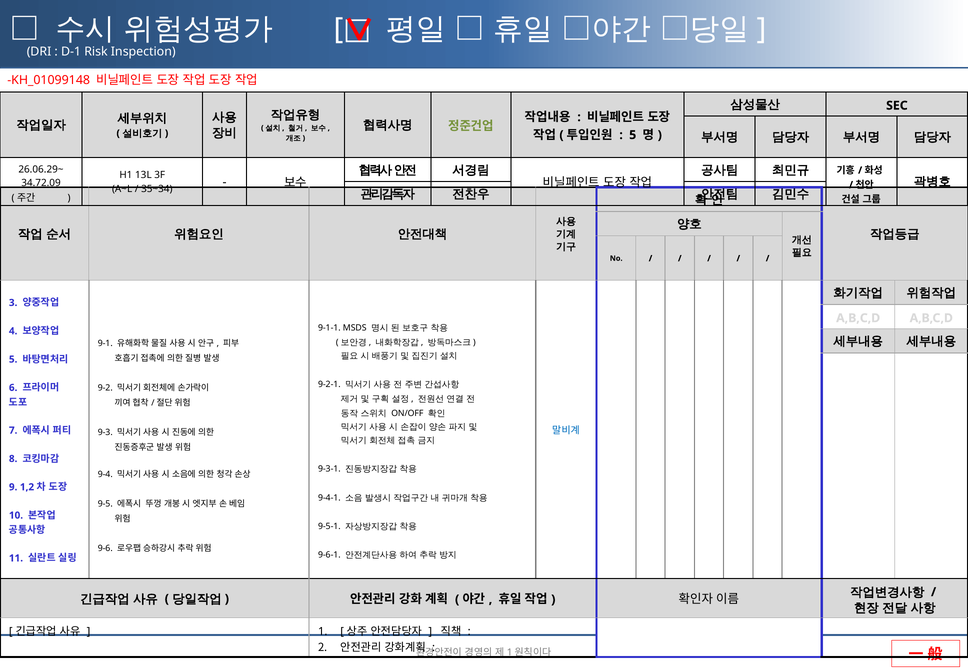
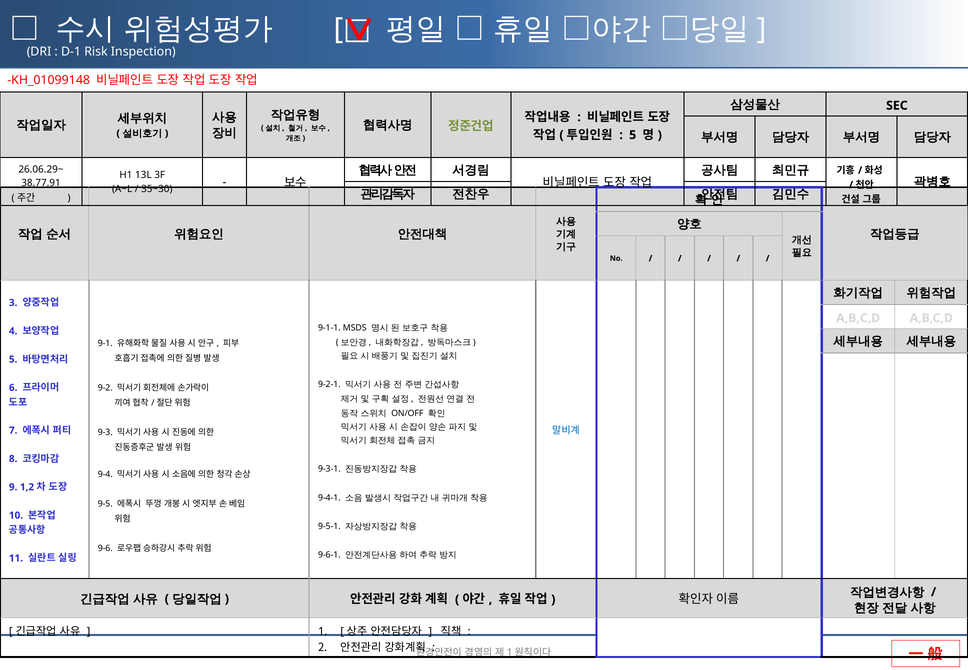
34.72.09: 34.72.09 -> 38.77.91 (41, 183)
35~34: 35~34 -> 35~30 (157, 189)
